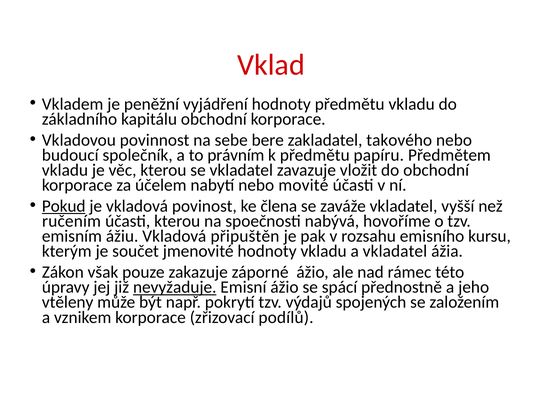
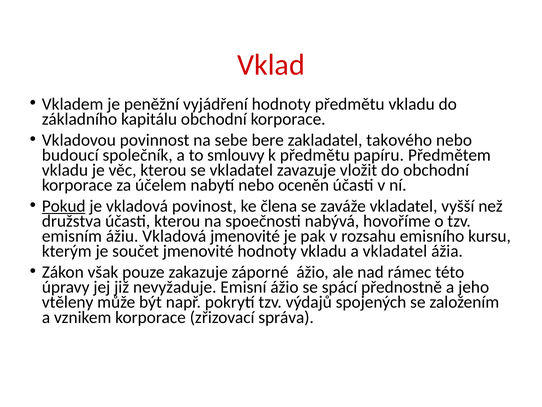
právním: právním -> smlouvy (236, 155)
movité: movité -> oceněn (304, 185)
ručením: ručením -> družstva (72, 221)
Vkladová připuštěn: připuštěn -> jmenovité (245, 236)
nevyžaduje underline: present -> none (175, 287)
podílů: podílů -> správa (286, 317)
